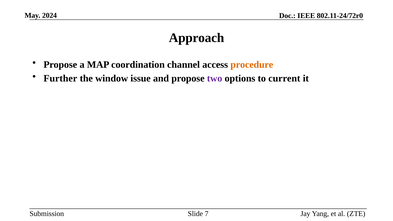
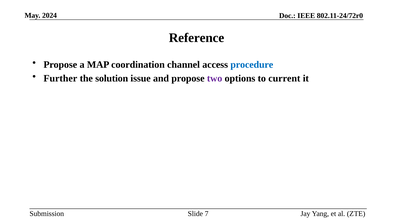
Approach: Approach -> Reference (197, 38)
procedure colour: orange -> blue (252, 65)
window: window -> solution (112, 78)
